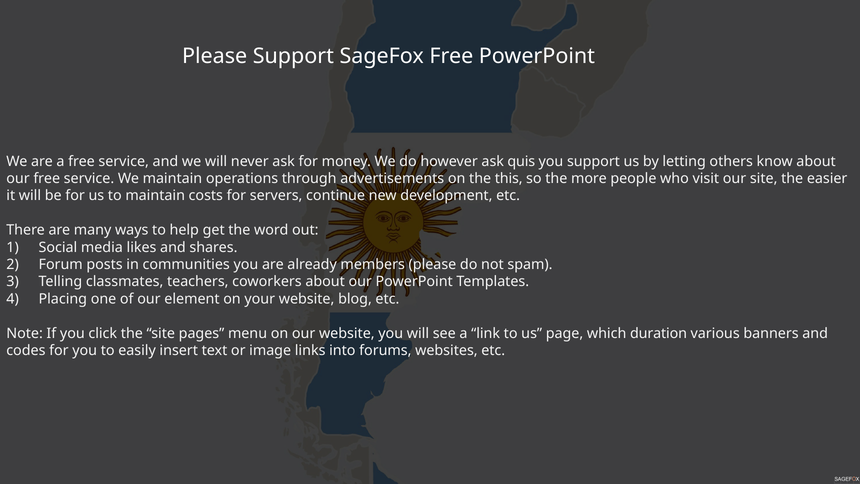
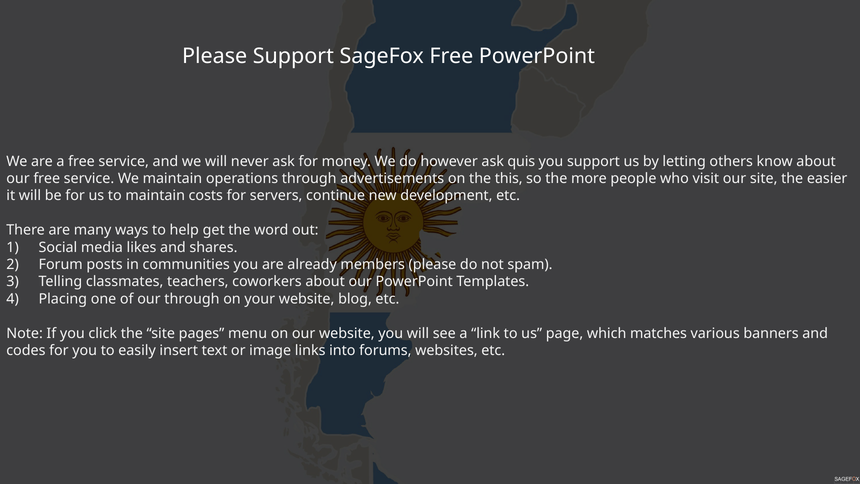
our element: element -> through (192, 299)
duration: duration -> matches (658, 333)
